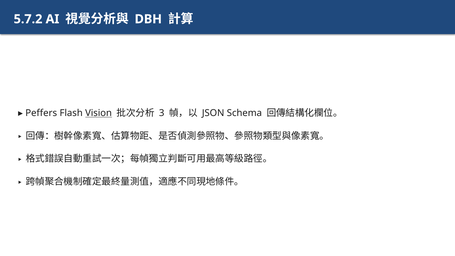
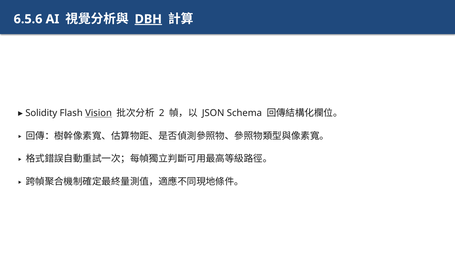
5.7.2: 5.7.2 -> 6.5.6 (28, 19)
DBH underline: none -> present (148, 19)
Peffers: Peffers -> Solidity (41, 113)
3: 3 -> 2 (162, 113)
